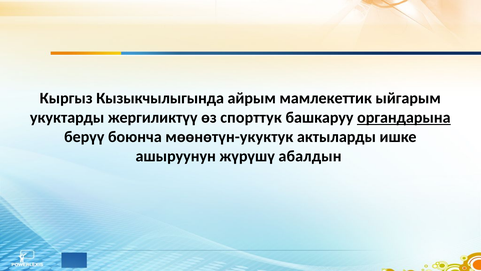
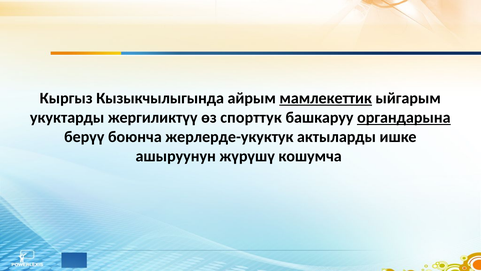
мамлекеттик underline: none -> present (326, 98)
мөөнөтүн-укуктук: мөөнөтүн-укуктук -> жерлерде-укуктук (229, 137)
абалдын: абалдын -> кошумча (310, 156)
